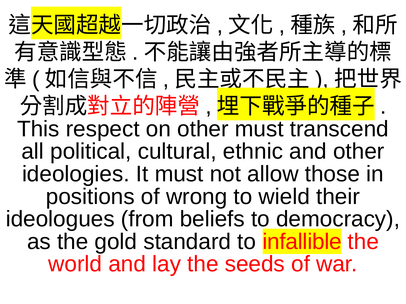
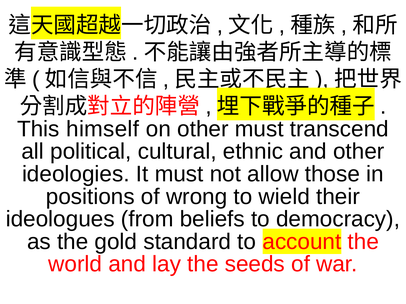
respect: respect -> himself (103, 129)
infallible: infallible -> account (302, 242)
